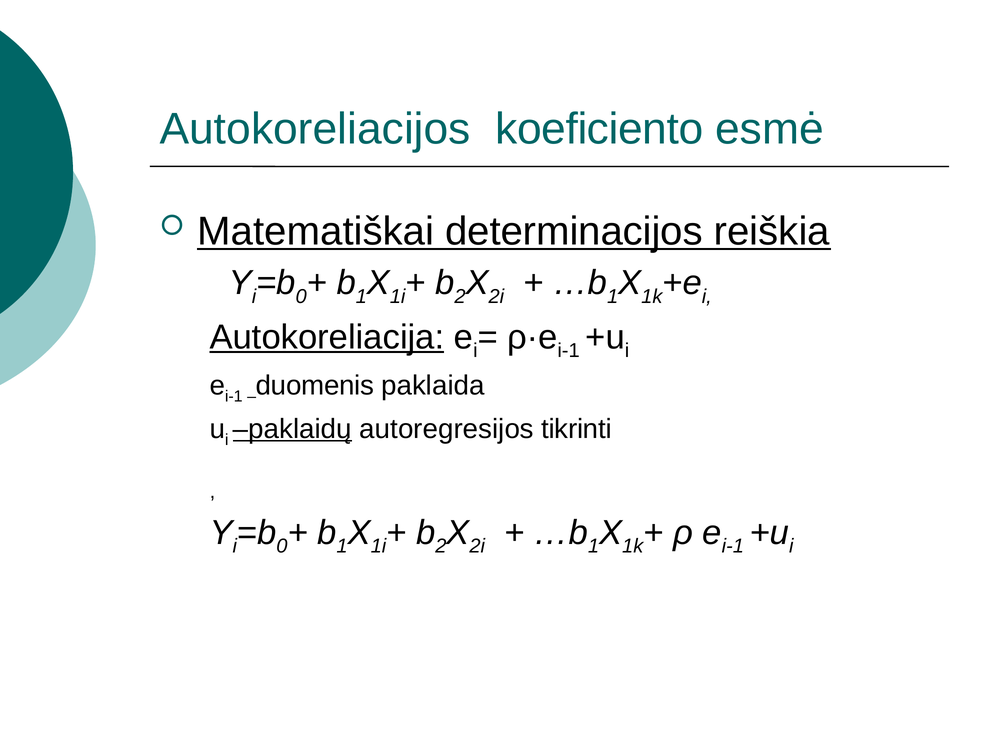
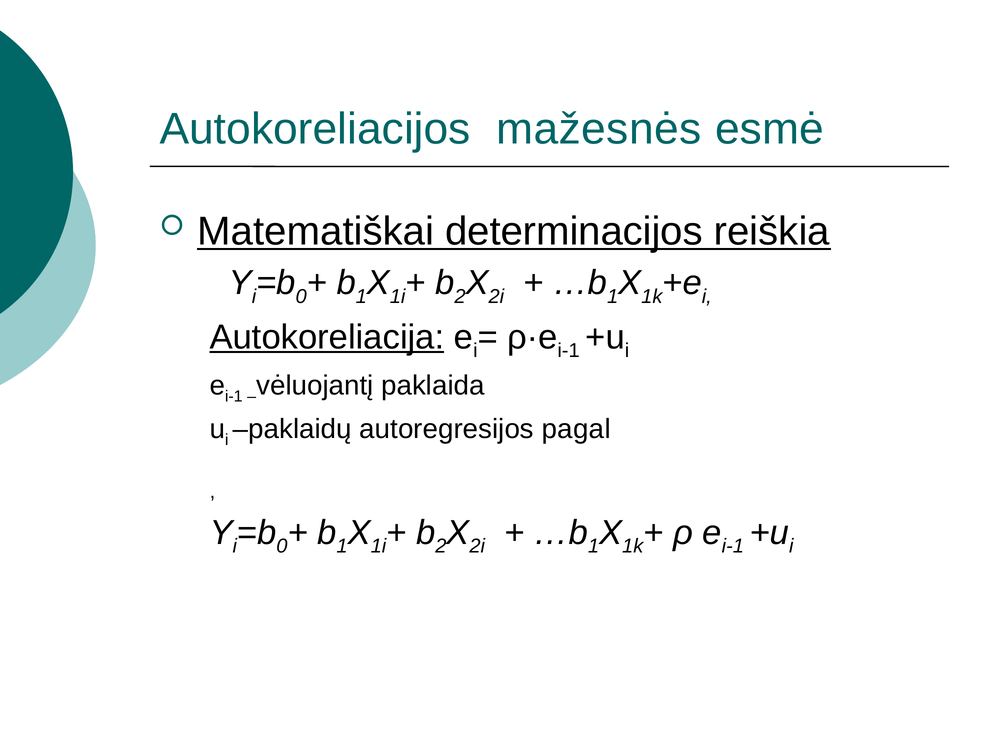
koeficiento: koeficiento -> mažesnės (599, 129)
duomenis: duomenis -> vėluojantį (315, 386)
paklaidų underline: present -> none (292, 429)
tikrinti: tikrinti -> pagal (576, 429)
